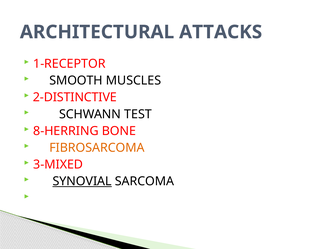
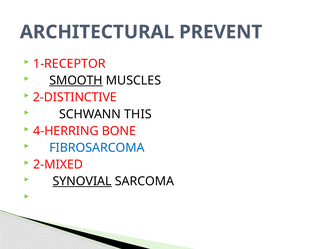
ATTACKS: ATTACKS -> PREVENT (221, 32)
SMOOTH underline: none -> present (76, 81)
TEST: TEST -> THIS (138, 114)
8-HERRING: 8-HERRING -> 4-HERRING (66, 131)
FIBROSARCOMA colour: orange -> blue (97, 148)
3-MIXED: 3-MIXED -> 2-MIXED (58, 165)
